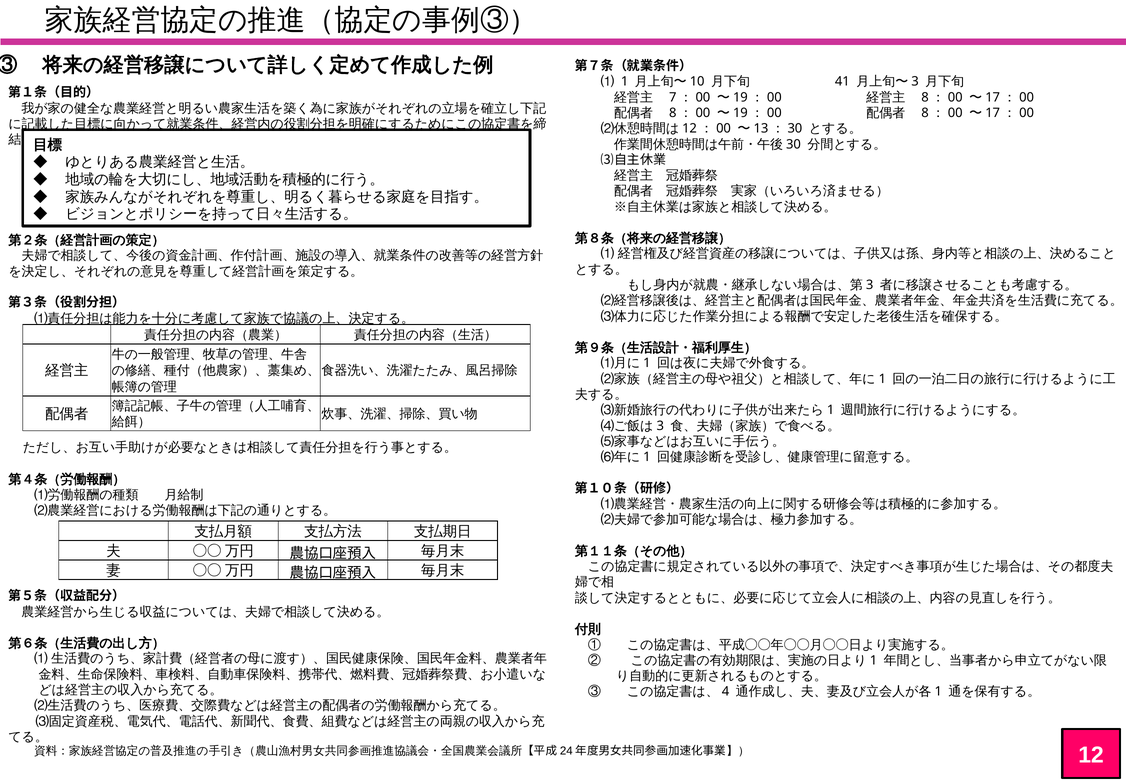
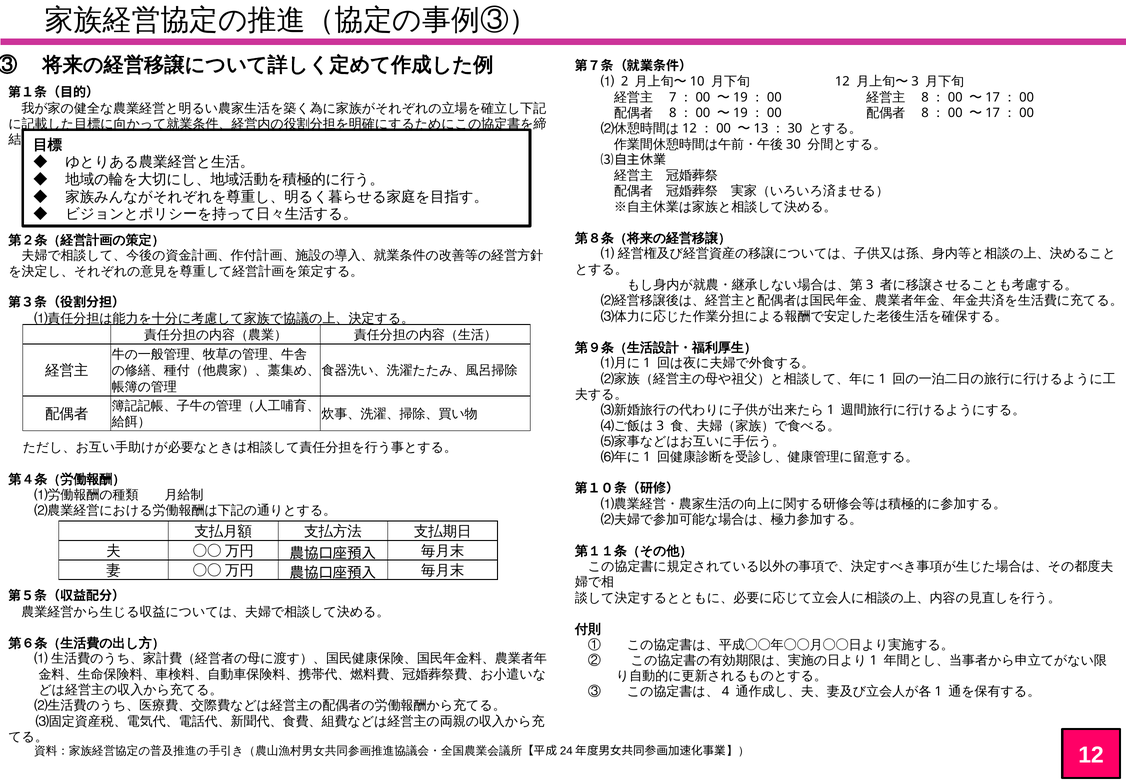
1: 1 -> 2 (625, 82)
41: 41 -> 12 (842, 82)
